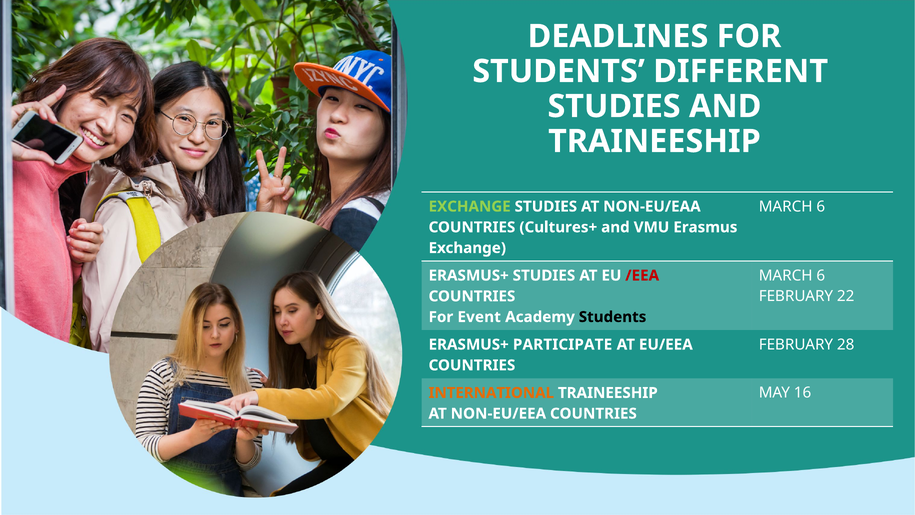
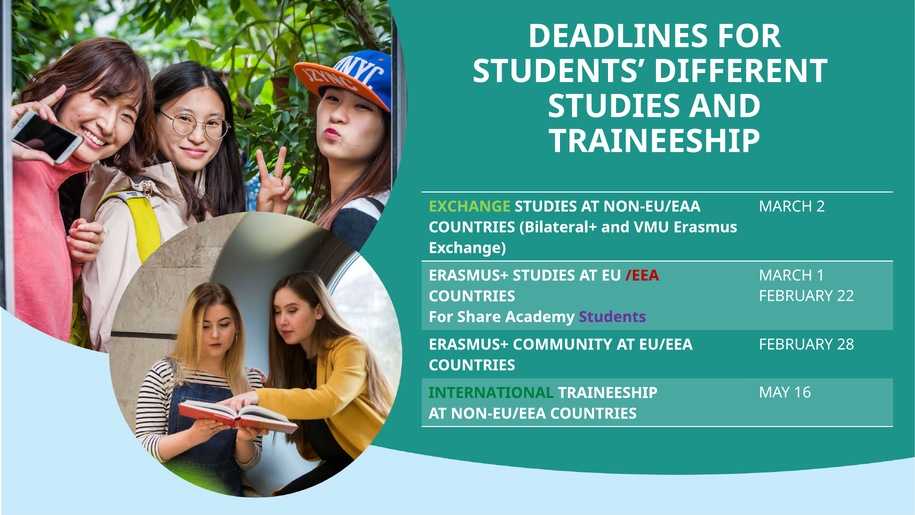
6: 6 -> 2 (821, 206)
Cultures+: Cultures+ -> Bilateral+ (558, 227)
6: 6 -> 1 (821, 275)
Event: Event -> Share (479, 317)
Students colour: black -> purple (613, 317)
PARTICIPATE: PARTICIPATE -> COMMUNITY (563, 344)
INTERNATIONAL colour: orange -> green (491, 393)
